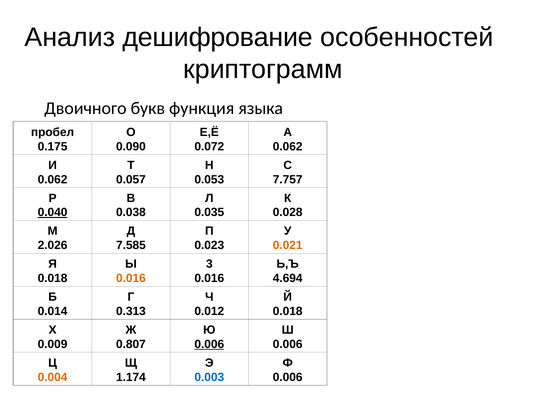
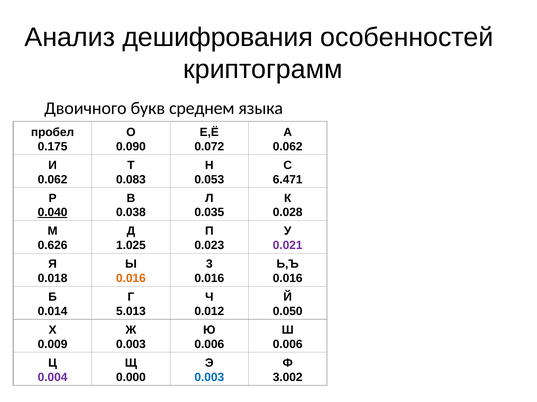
дешифрование: дешифрование -> дешифрования (218, 37)
функция: функция -> среднем (202, 108)
0.057: 0.057 -> 0.083 (131, 180)
7.757: 7.757 -> 6.471 (288, 180)
2.026: 2.026 -> 0.626 (53, 246)
7.585: 7.585 -> 1.025 (131, 246)
0.021 colour: orange -> purple (288, 246)
4.694: 4.694 -> 0.016 (288, 279)
0.313: 0.313 -> 5.013 (131, 312)
0.018: 0.018 -> 0.050 (288, 312)
0.807: 0.807 -> 0.003 (131, 345)
0.006 underline: present -> none (209, 345)
0.004 colour: orange -> purple (53, 378)
1.174: 1.174 -> 0.000 (131, 378)
0.006: 0.006 -> 3.002 (288, 378)
